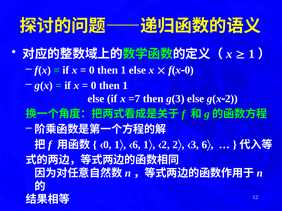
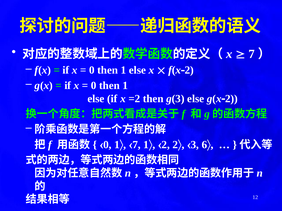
1: 1 -> 7 (252, 54)
0: 0 -> 2 (189, 70)
=7: =7 -> =2 (134, 99)
6: 6 -> 7 (137, 145)
